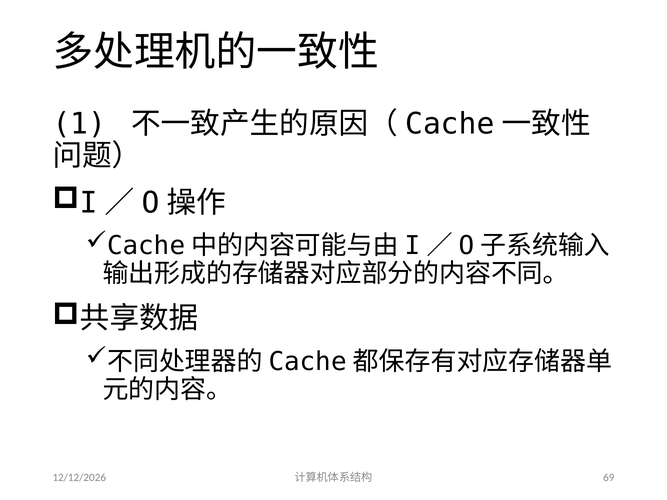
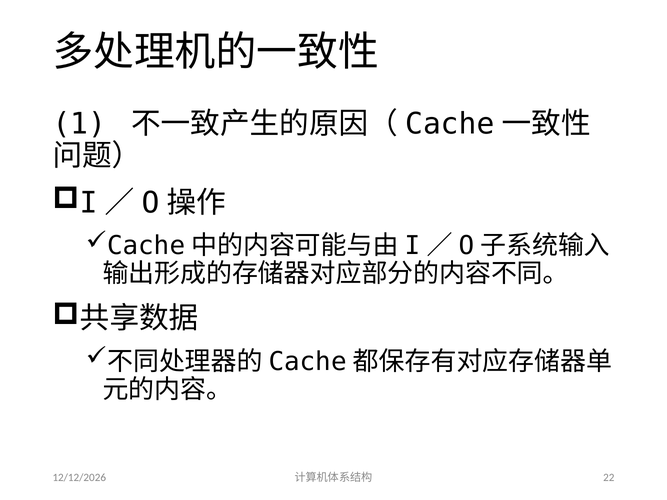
69: 69 -> 22 (609, 478)
